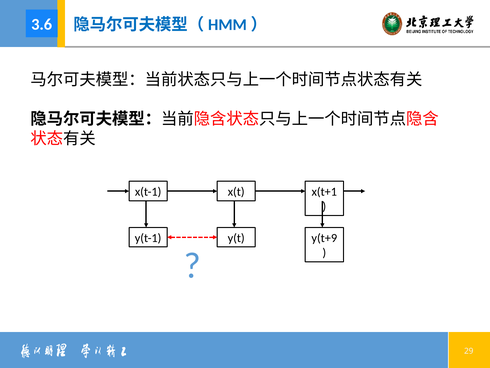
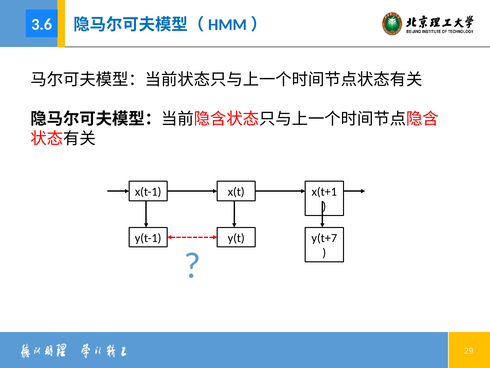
y(t+9: y(t+9 -> y(t+7 (324, 238)
